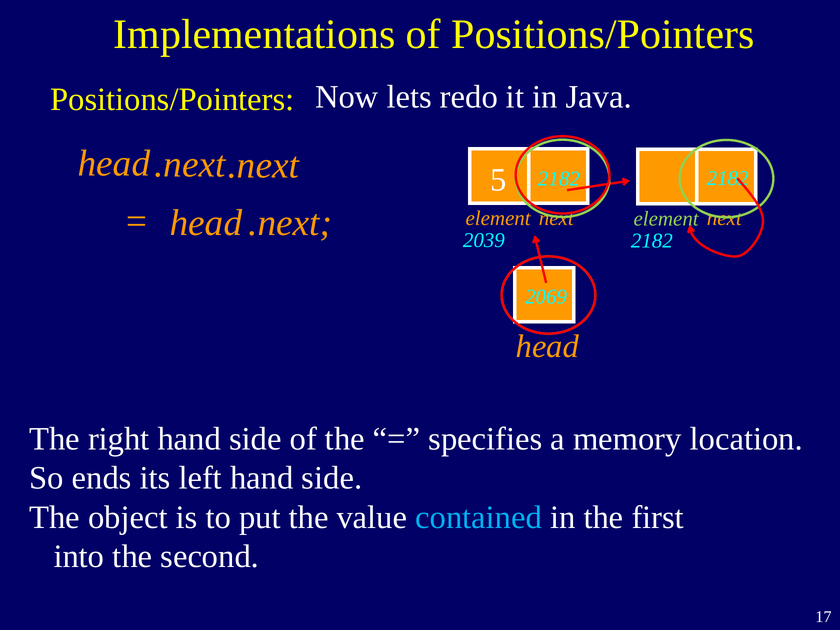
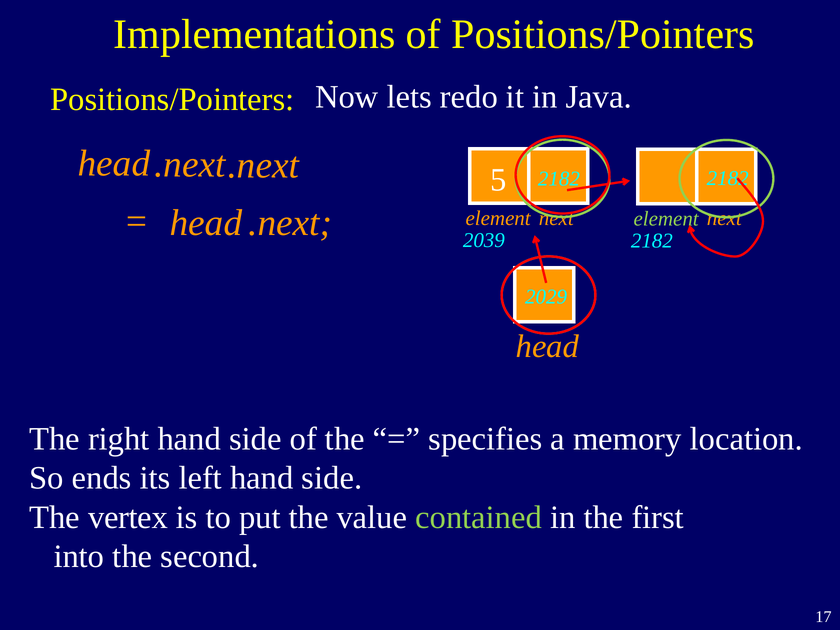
2069: 2069 -> 2029 (546, 297)
object: object -> vertex (128, 517)
contained colour: light blue -> light green (479, 517)
